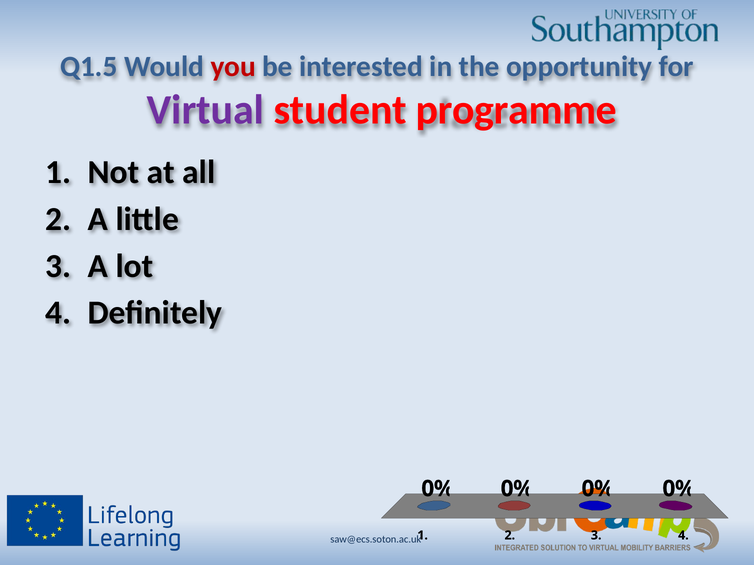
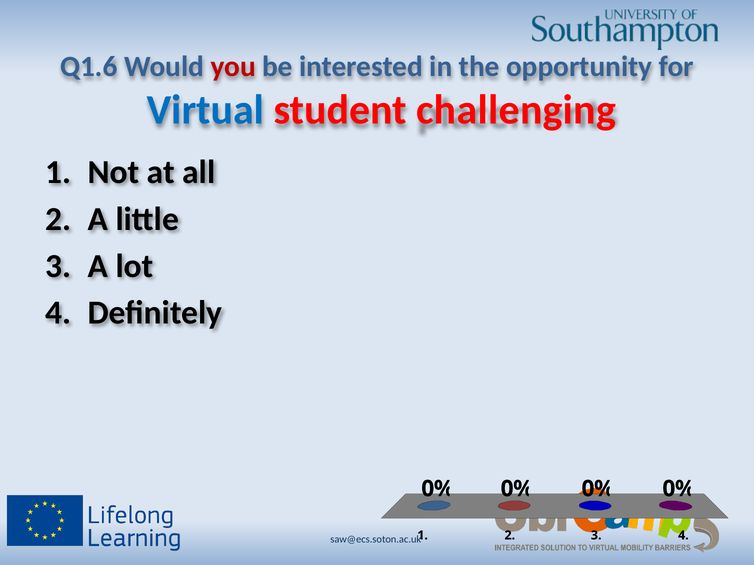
Q1.5: Q1.5 -> Q1.6 (89, 66)
Virtual colour: purple -> blue (205, 110)
programme: programme -> challenging (516, 110)
